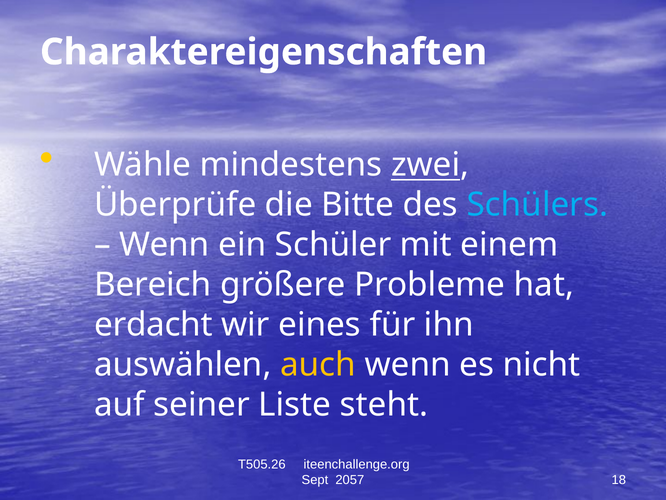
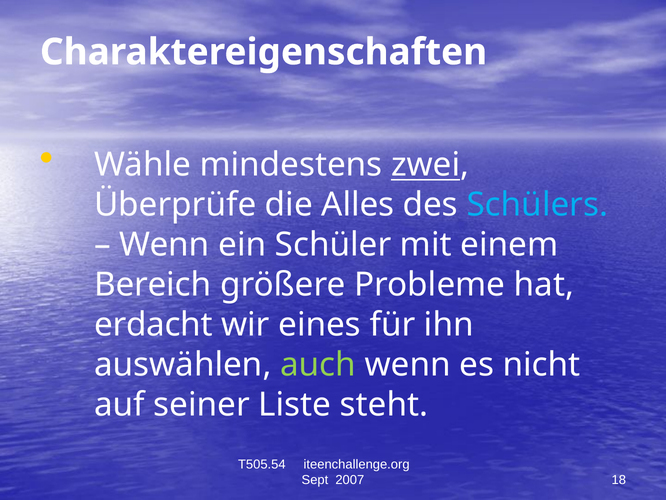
Bitte: Bitte -> Alles (358, 204)
auch colour: yellow -> light green (318, 364)
T505.26: T505.26 -> T505.54 (262, 464)
2057: 2057 -> 2007 (350, 479)
